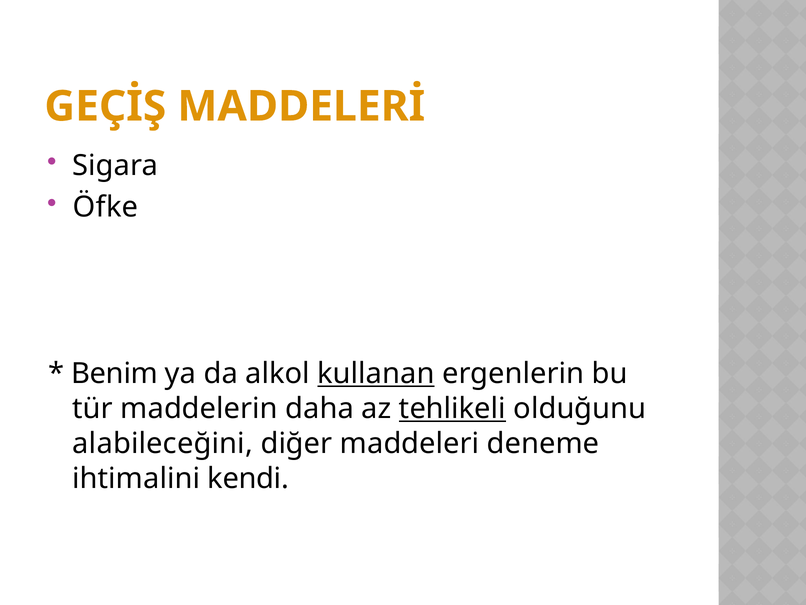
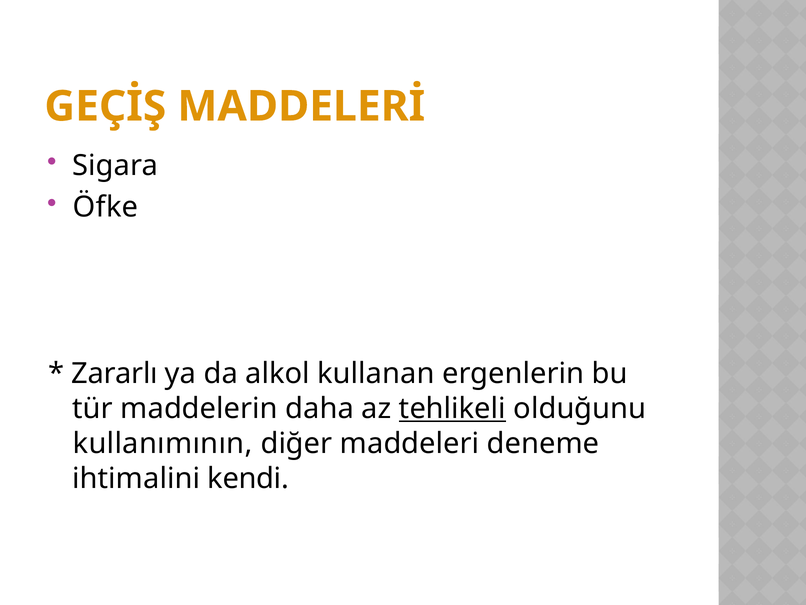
Benim: Benim -> Zararlı (115, 374)
kullanan underline: present -> none (376, 374)
alabileceğini: alabileceğini -> kullanımının (163, 443)
